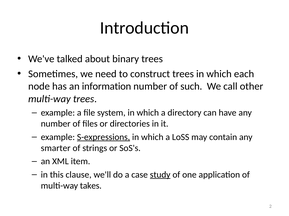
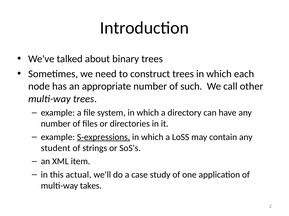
information: information -> appropriate (107, 87)
smarter: smarter -> student (56, 149)
clause: clause -> actual (79, 175)
study underline: present -> none (160, 175)
